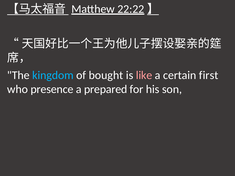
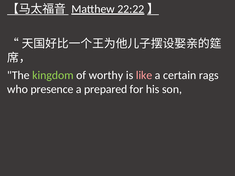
kingdom colour: light blue -> light green (53, 75)
bought: bought -> worthy (106, 75)
first: first -> rags (209, 75)
